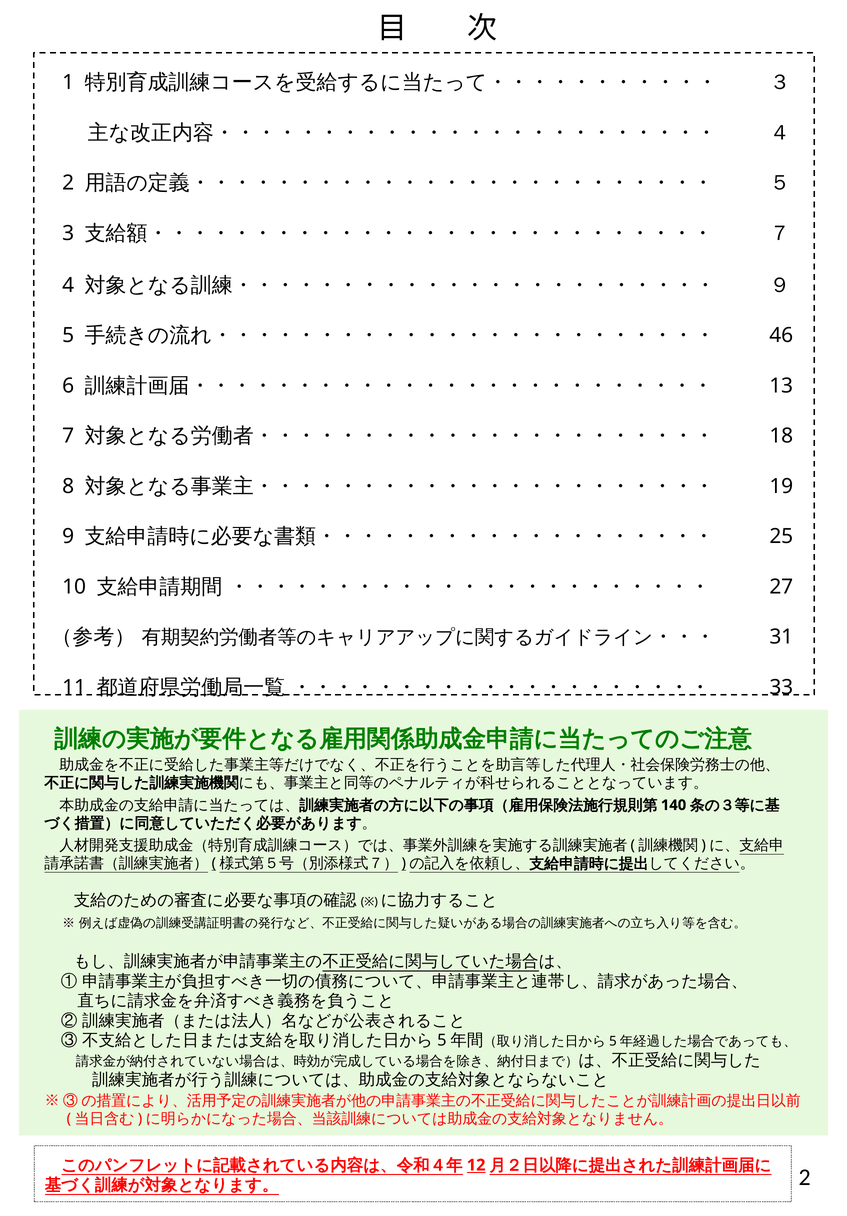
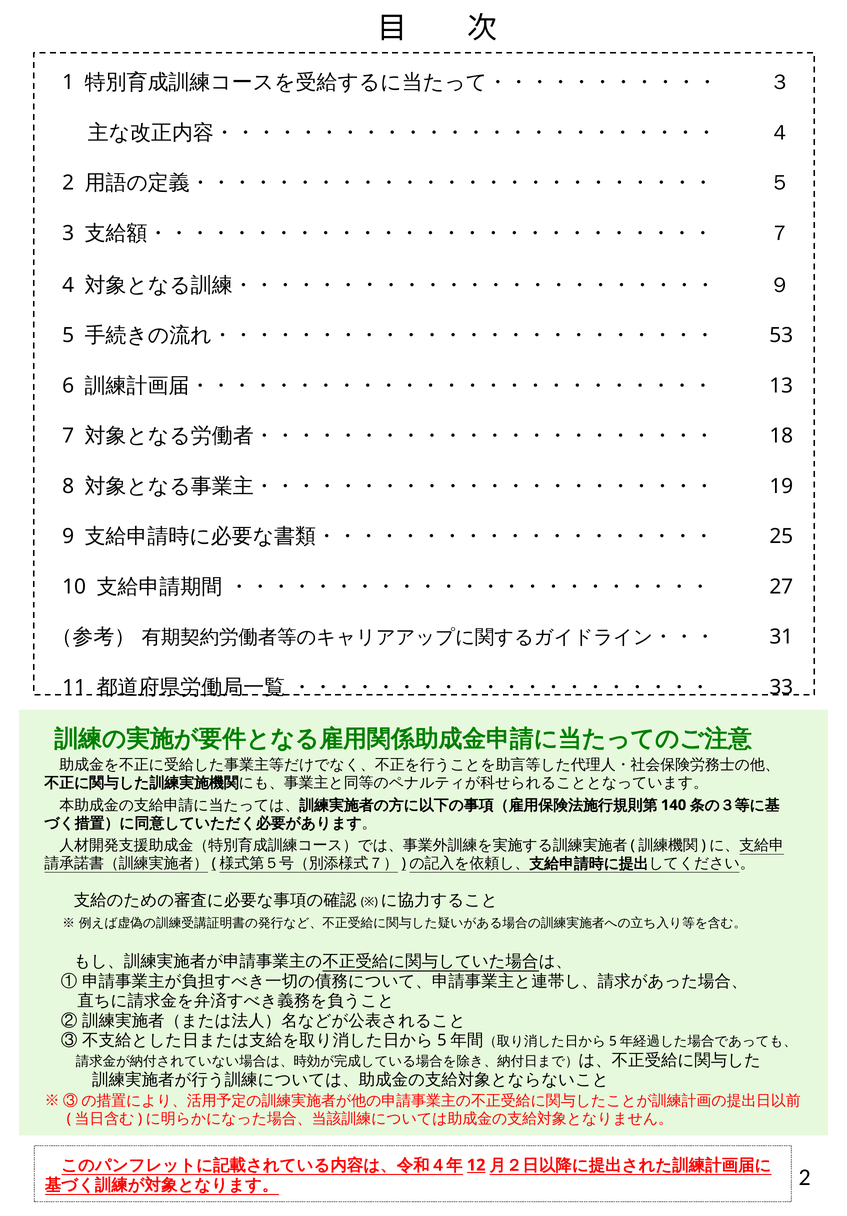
46: 46 -> 53 (781, 335)
